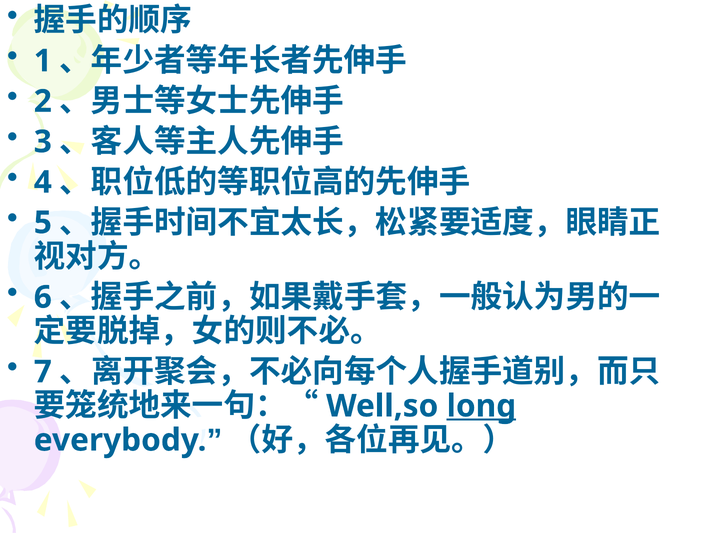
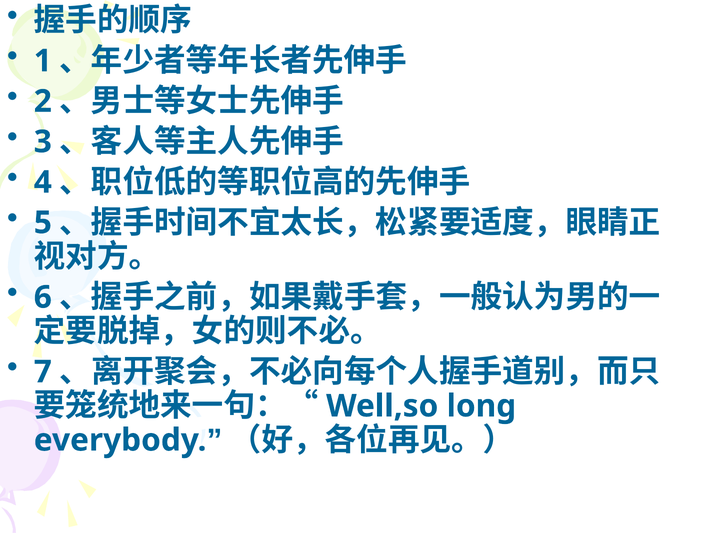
long underline: present -> none (481, 406)
